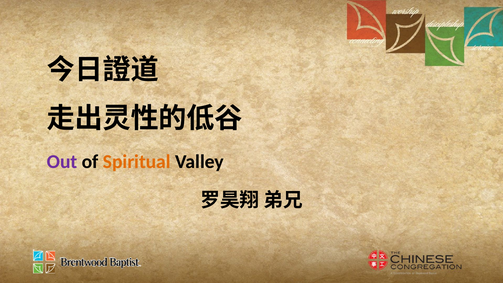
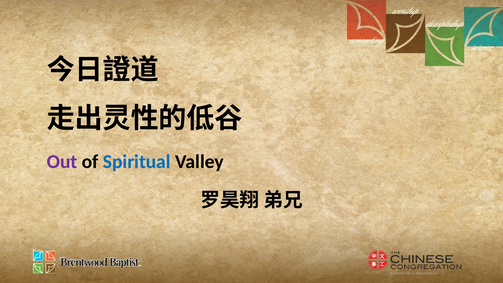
Spiritual colour: orange -> blue (137, 162)
